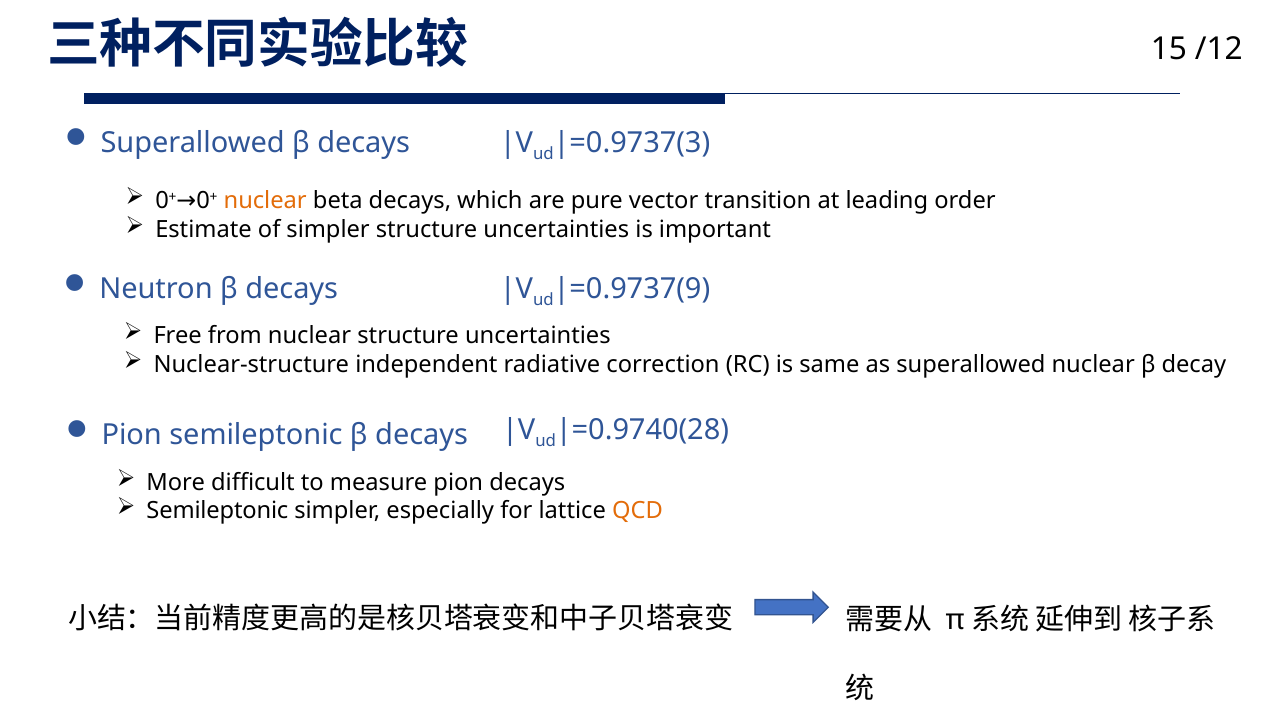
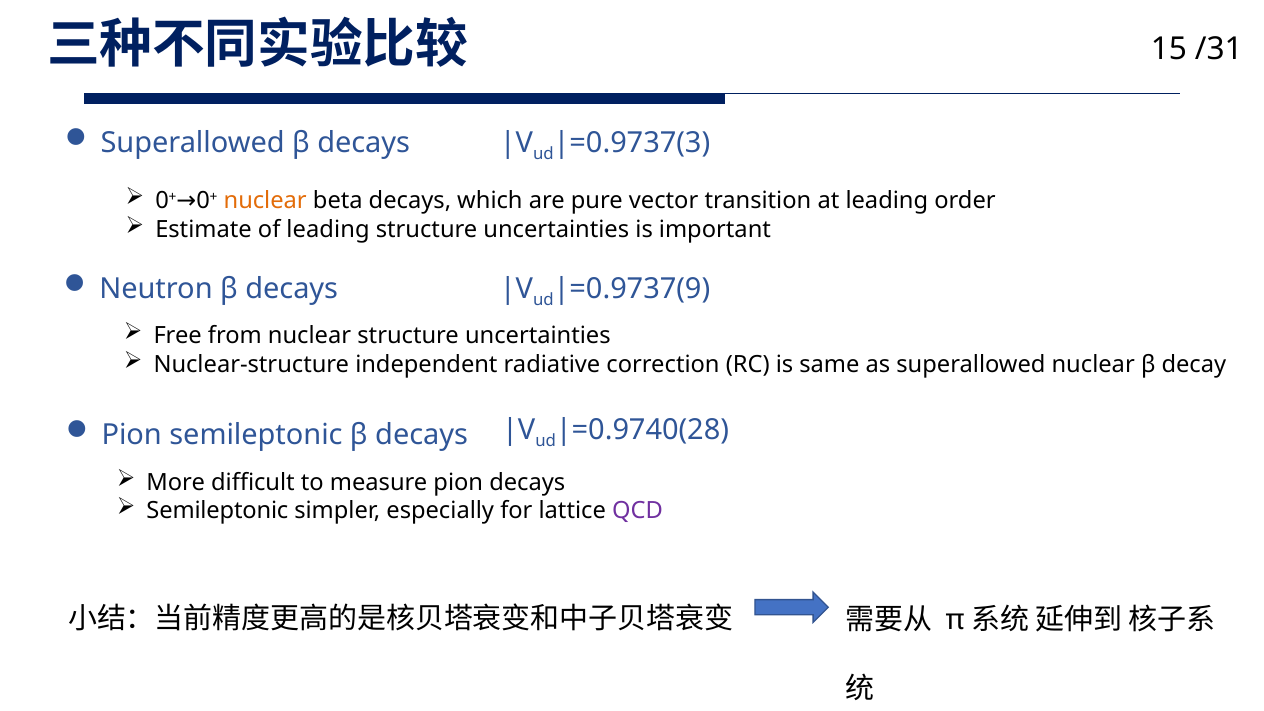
/12: /12 -> /31 (1219, 49)
of simpler: simpler -> leading (328, 229)
QCD colour: orange -> purple (638, 511)
